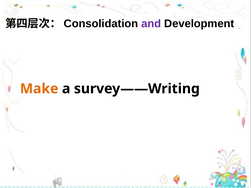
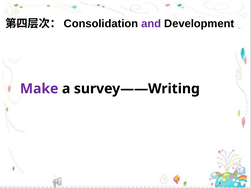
Make colour: orange -> purple (39, 89)
